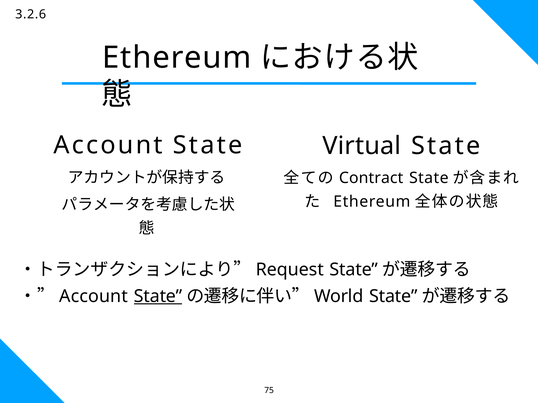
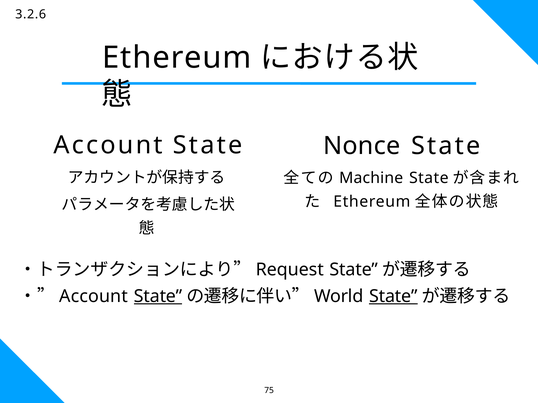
Virtual: Virtual -> Nonce (362, 146)
Contract: Contract -> Machine (371, 178)
State underline: none -> present (393, 297)
